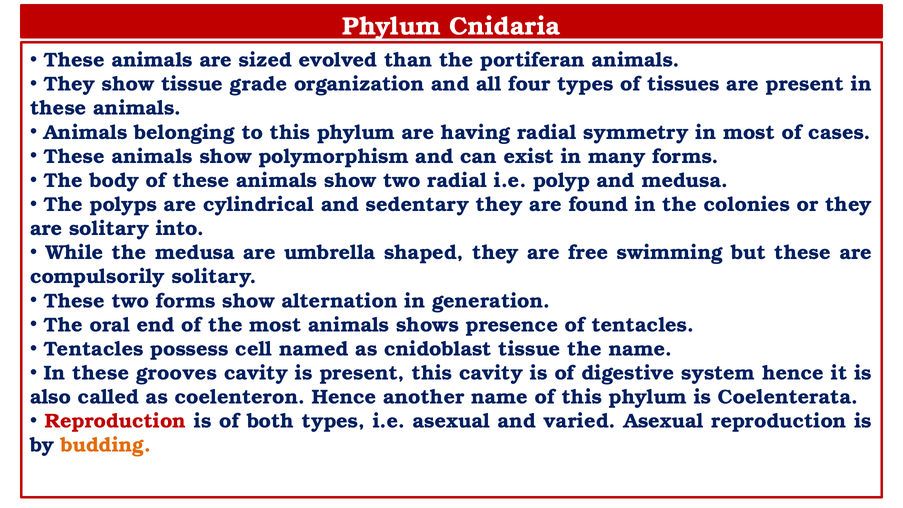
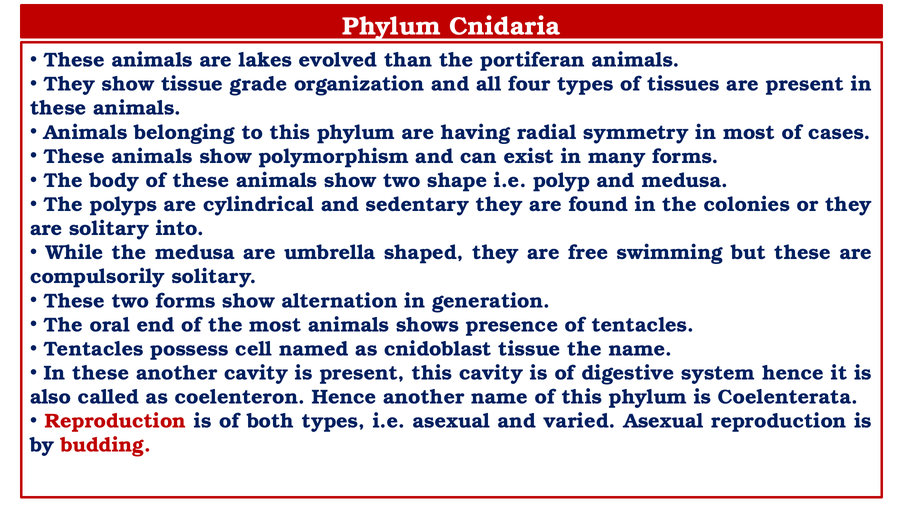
sized: sized -> lakes (265, 60)
two radial: radial -> shape (457, 181)
these grooves: grooves -> another (177, 373)
budding colour: orange -> red (106, 445)
